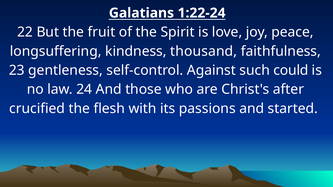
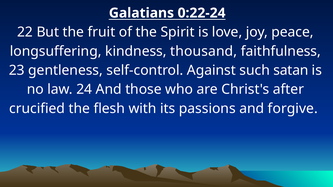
1:22-24: 1:22-24 -> 0:22-24 (202, 13)
could: could -> satan (291, 70)
started: started -> forgive (293, 109)
